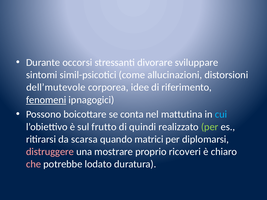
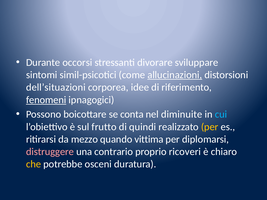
allucinazioni underline: none -> present (175, 75)
dell’mutevole: dell’mutevole -> dell’situazioni (56, 87)
mattutina: mattutina -> diminuite (182, 114)
per colour: light green -> yellow (210, 127)
scarsa: scarsa -> mezzo (84, 139)
matrici: matrici -> vittima (149, 139)
mostrare: mostrare -> contrario (114, 152)
che colour: pink -> yellow (34, 164)
lodato: lodato -> osceni (98, 164)
